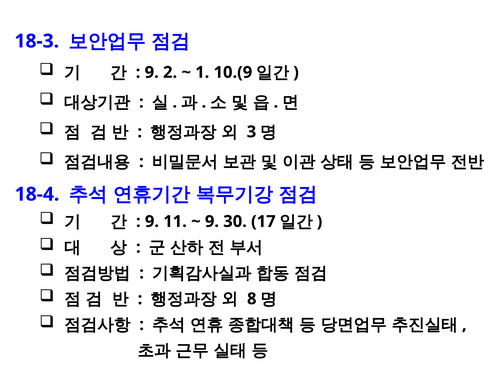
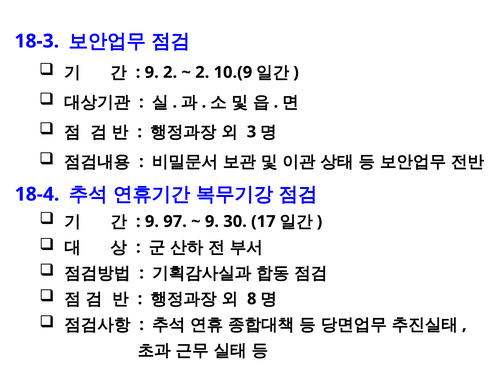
1: 1 -> 2 (202, 72)
11: 11 -> 97 (175, 221)
